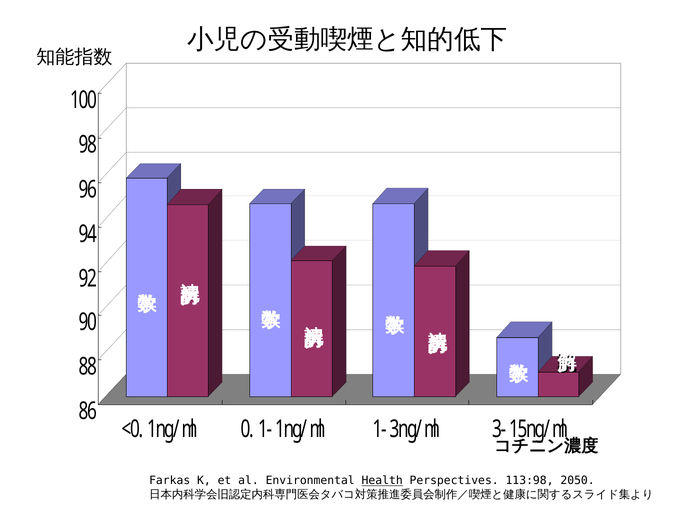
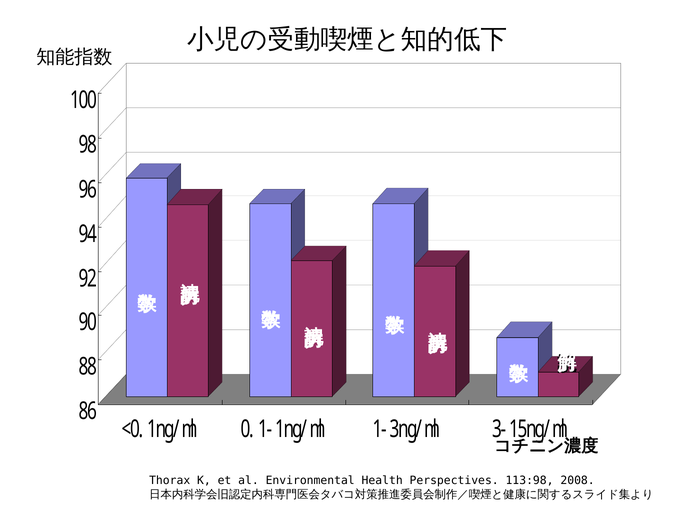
Farkas: Farkas -> Thorax (170, 481)
Health underline: present -> none (382, 481)
2050: 2050 -> 2008 (578, 481)
